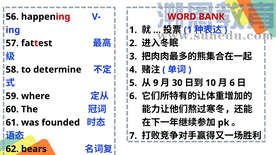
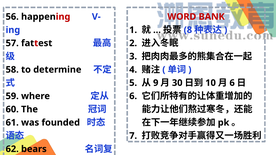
1: 1 -> 8 (188, 30)
